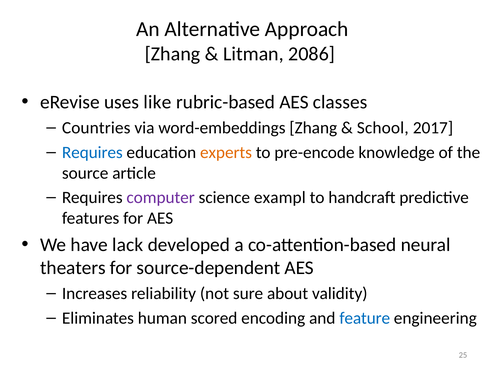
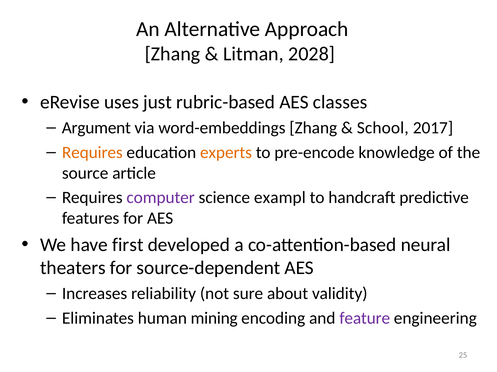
2086: 2086 -> 2028 (312, 54)
like: like -> just (158, 102)
Countries: Countries -> Argument (96, 128)
Requires colour: blue -> orange (92, 153)
lack: lack -> first (128, 245)
scored: scored -> mining (214, 319)
feature colour: blue -> purple (365, 319)
